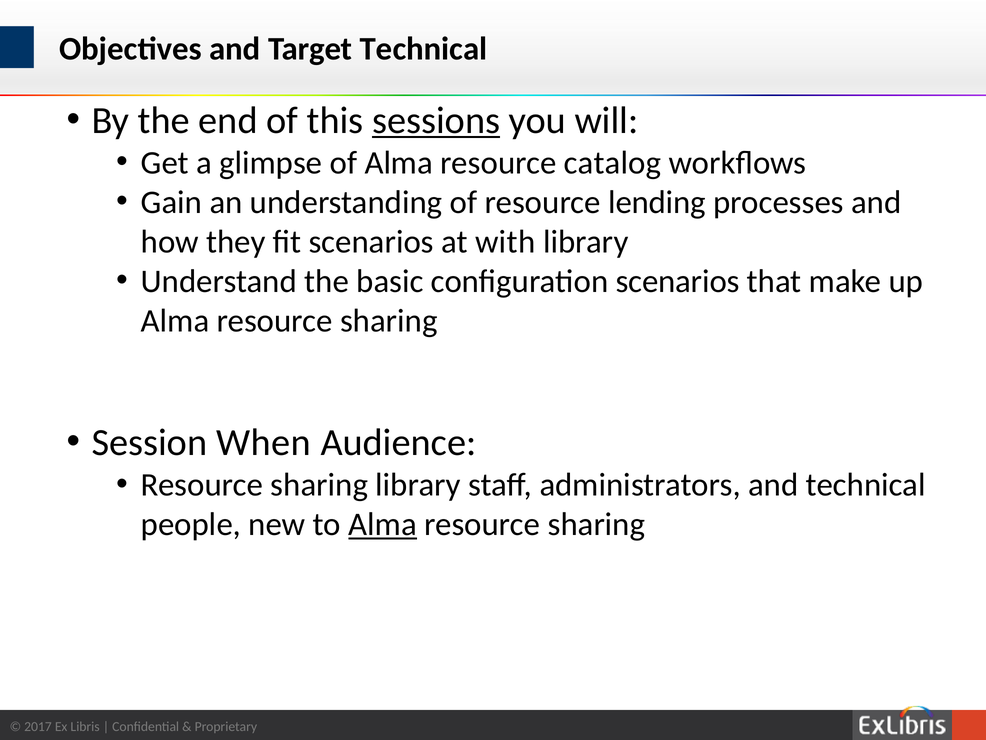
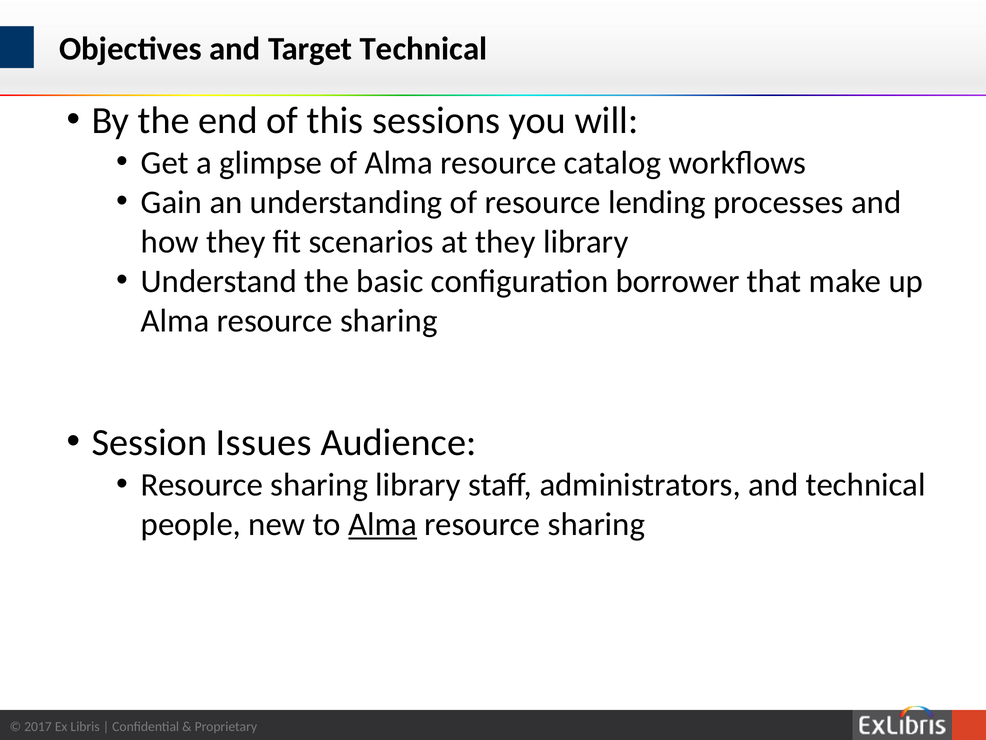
sessions underline: present -> none (436, 120)
at with: with -> they (505, 242)
configuration scenarios: scenarios -> borrower (678, 281)
When: When -> Issues (264, 442)
